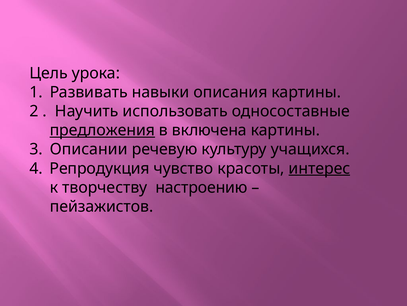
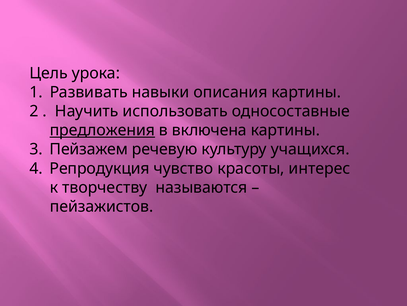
Описании: Описании -> Пейзажем (89, 149)
интерес underline: present -> none (319, 168)
настроению: настроению -> называются (201, 187)
